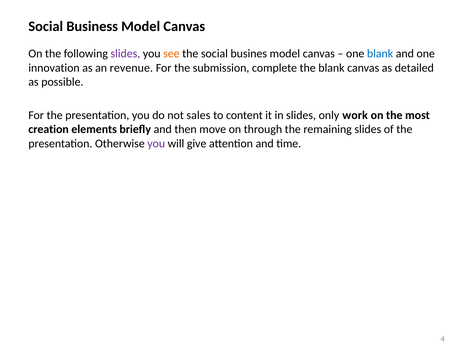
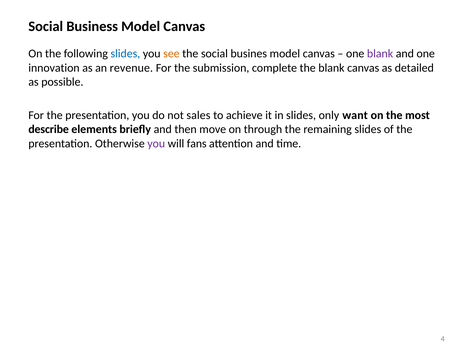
slides colour: purple -> blue (125, 54)
blank colour: blue -> purple (380, 54)
content: content -> achieve (244, 115)
work: work -> want (355, 115)
creation: creation -> describe (49, 129)
give: give -> fans (197, 143)
